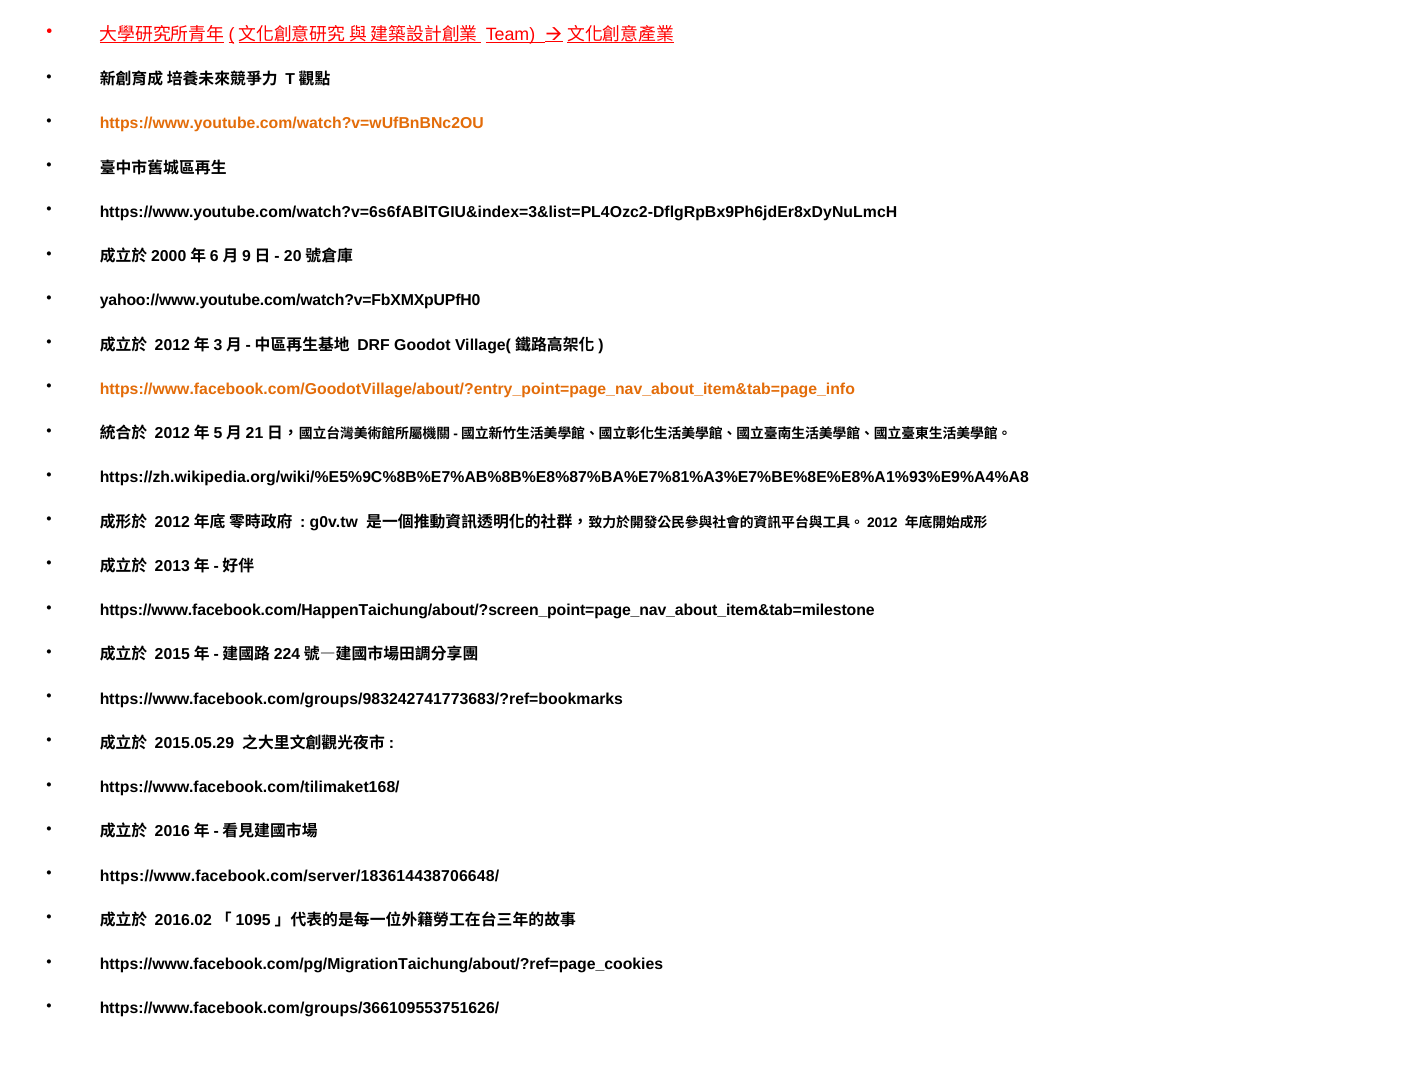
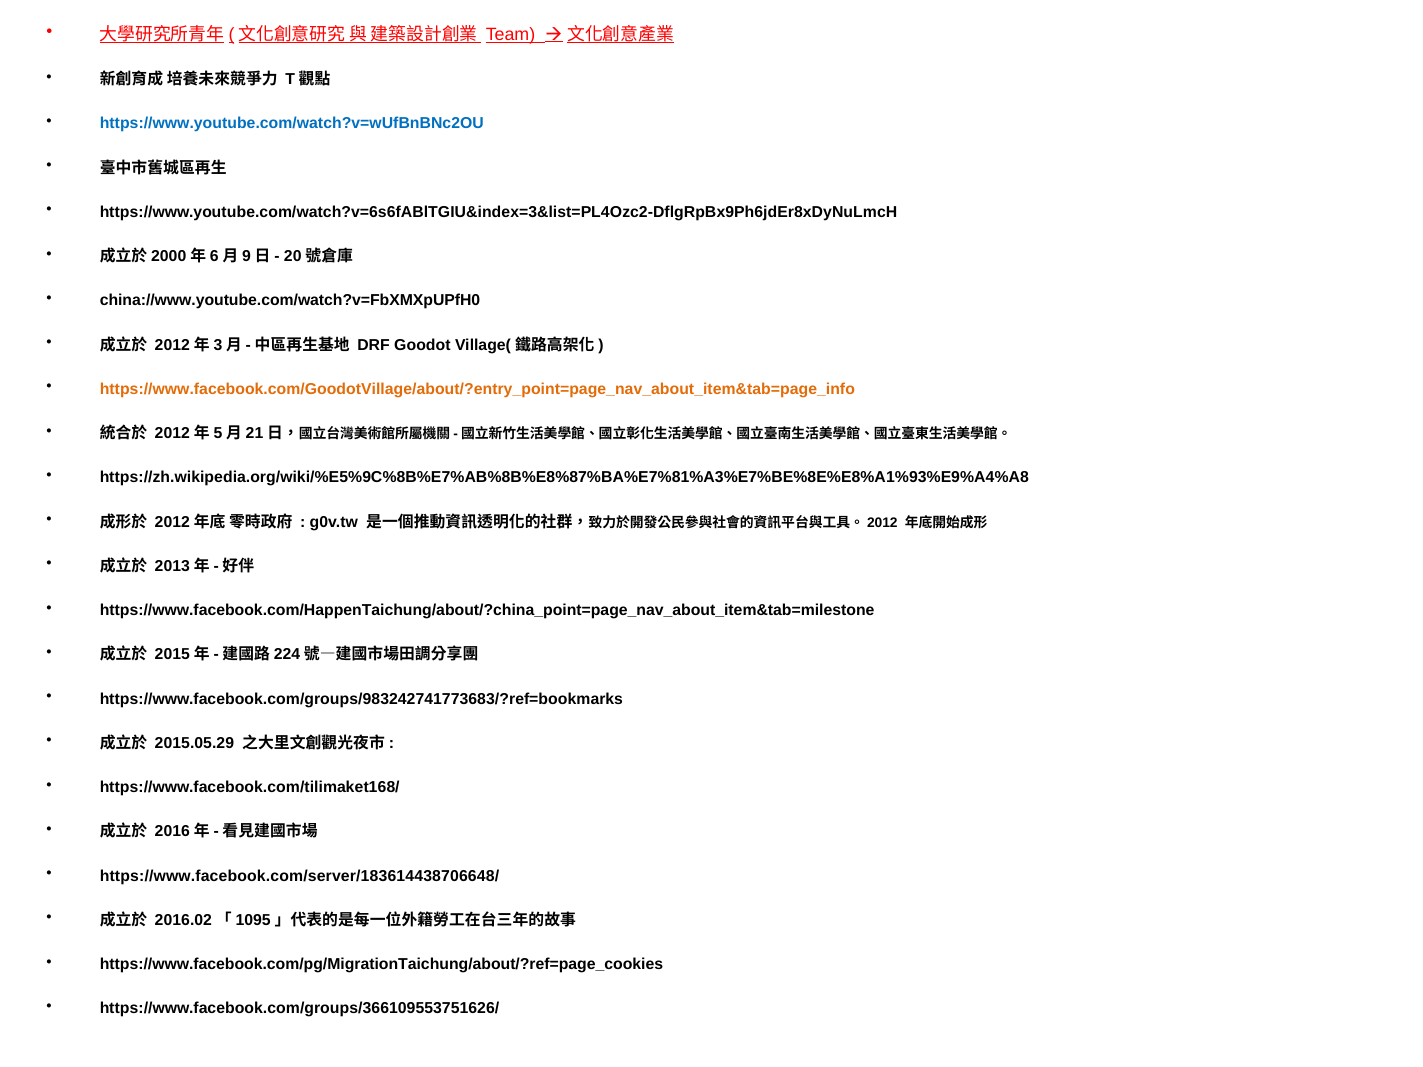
https://www.youtube.com/watch?v=wUfBnBNc2OU colour: orange -> blue (292, 124)
yahoo://www.youtube.com/watch?v=FbXMXpUPfH0: yahoo://www.youtube.com/watch?v=FbXMXpUPfH0 -> china://www.youtube.com/watch?v=FbXMXpUPfH0 (290, 301)
https://www.facebook.com/HappenTaichung/about/?screen_point=page_nav_about_item&tab=milestone: https://www.facebook.com/HappenTaichung/about/?screen_point=page_nav_about_item&tab=milestone -> https://www.facebook.com/HappenTaichung/about/?china_point=page_nav_about_item&tab=milestone (487, 611)
